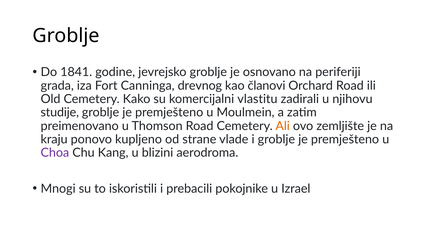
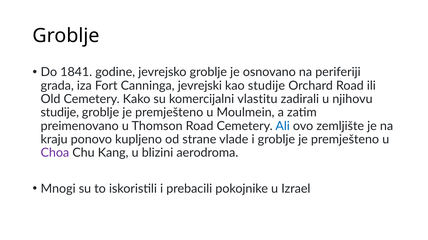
drevnog: drevnog -> jevrejski (200, 86)
kao članovi: članovi -> studije (266, 86)
Ali colour: orange -> blue (283, 126)
